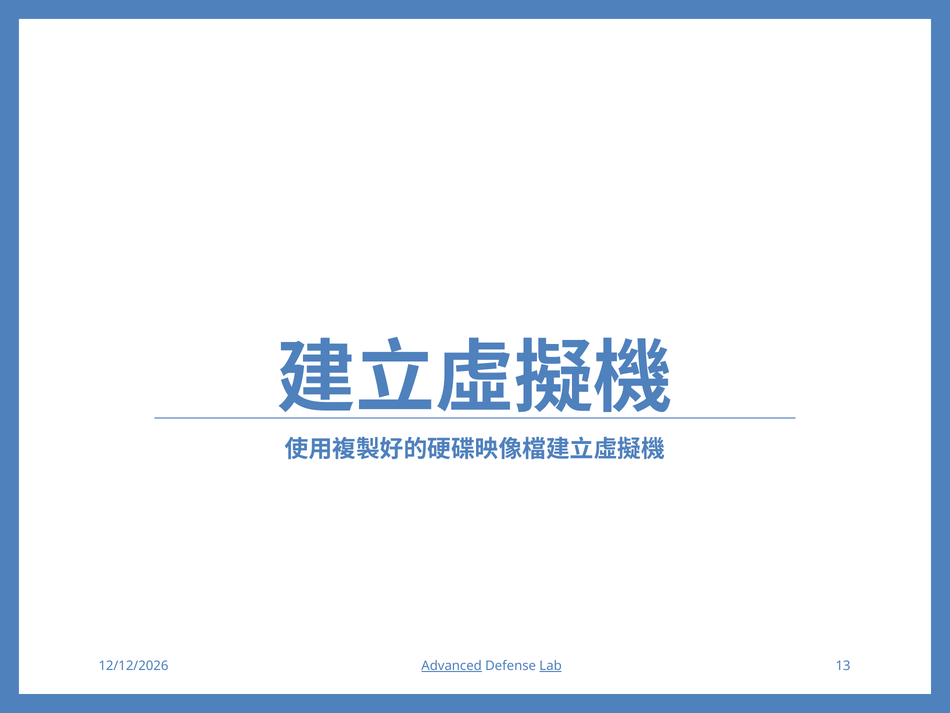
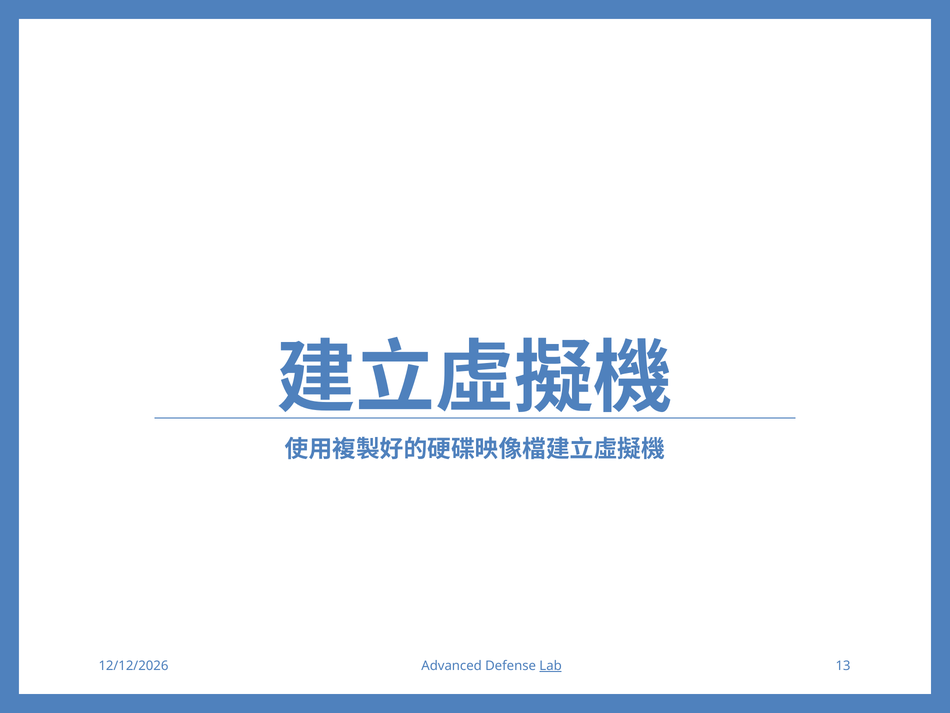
Advanced underline: present -> none (452, 665)
